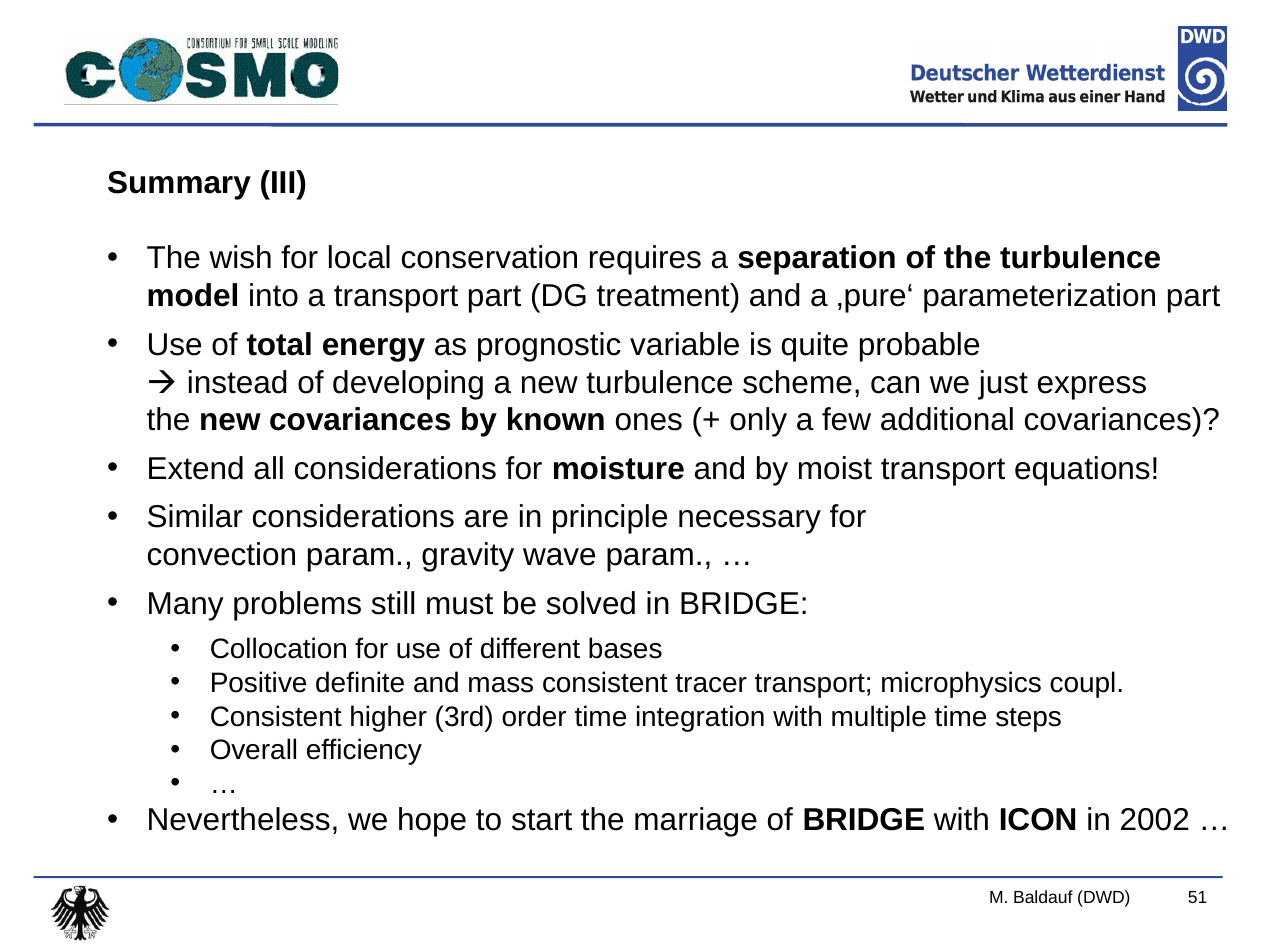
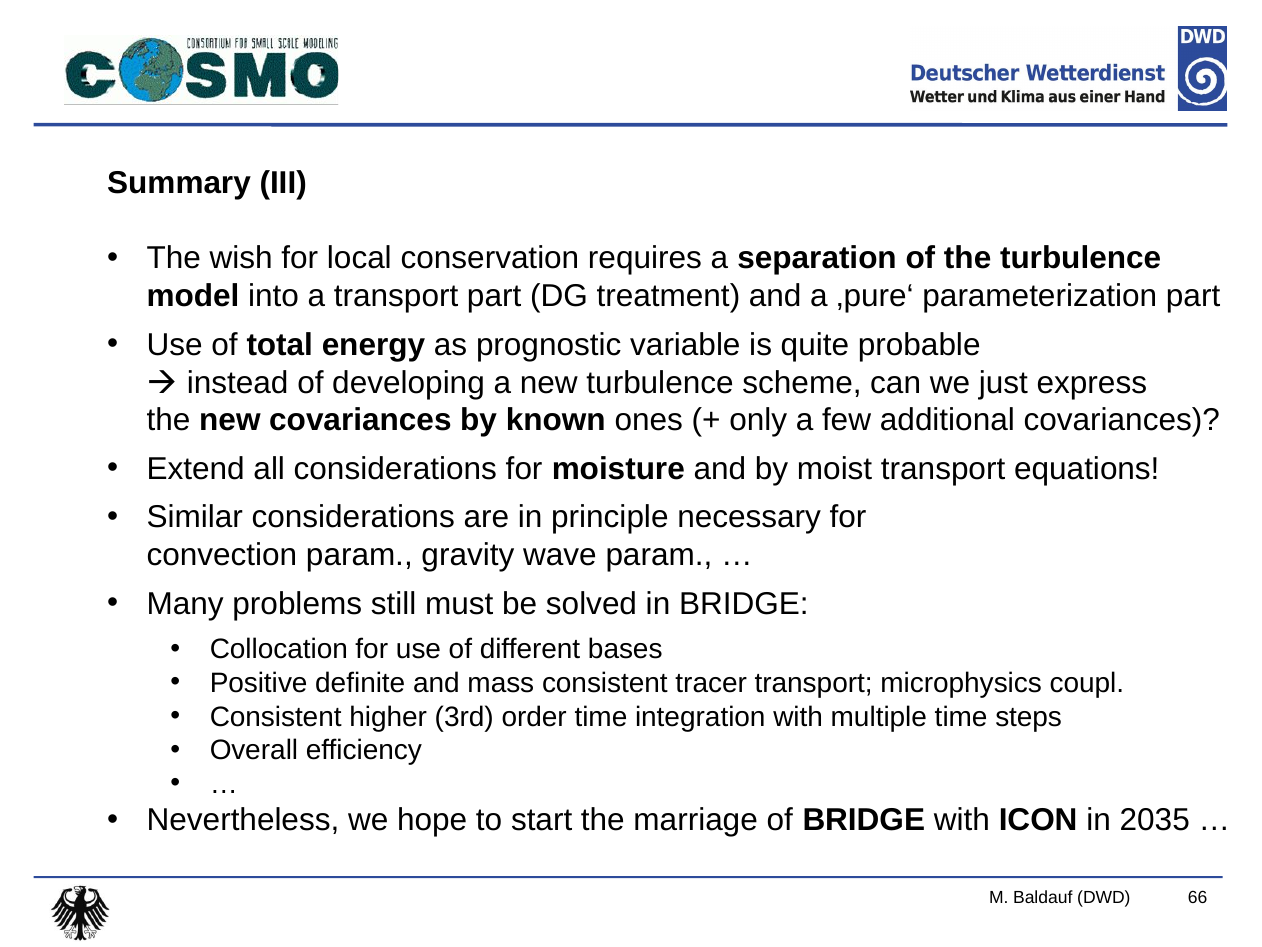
2002: 2002 -> 2035 (1155, 820)
51: 51 -> 66 (1198, 897)
